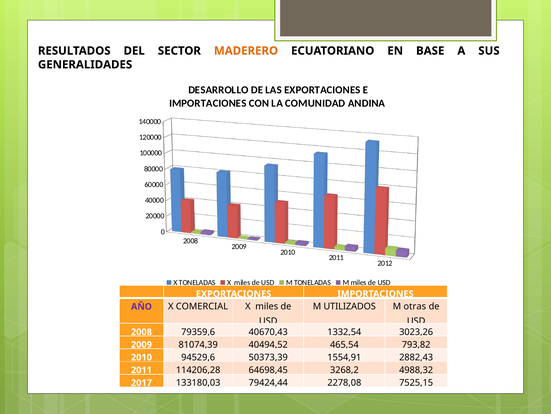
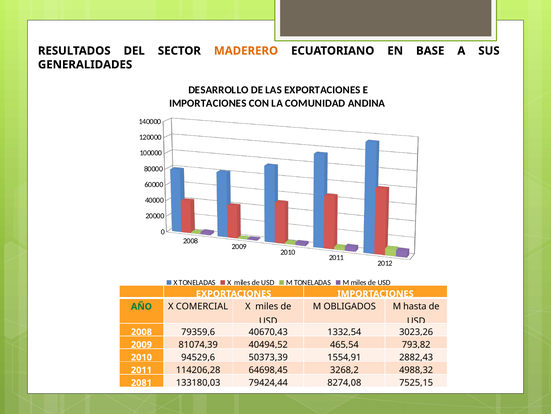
UTILIZADOS: UTILIZADOS -> OBLIGADOS (350, 306)
otras: otras -> hasta (415, 306)
AÑO colour: purple -> green (141, 306)
2017: 2017 -> 2081 (141, 382)
2278,08: 2278,08 -> 8274,08 (344, 382)
